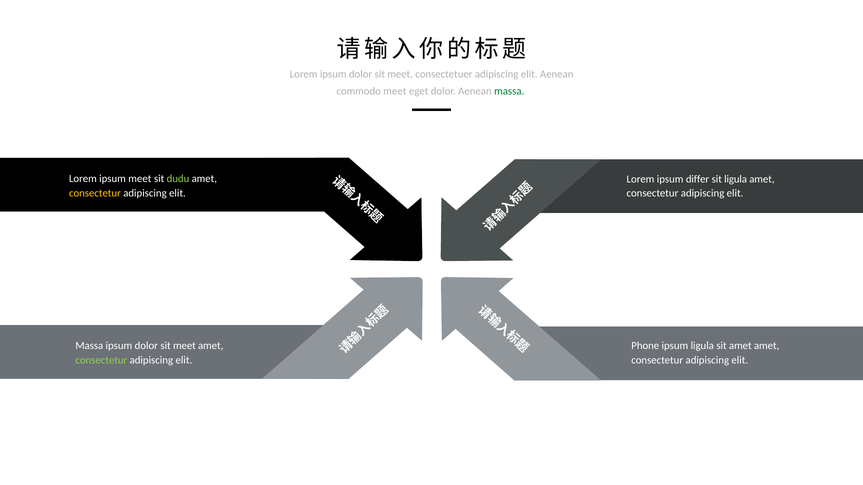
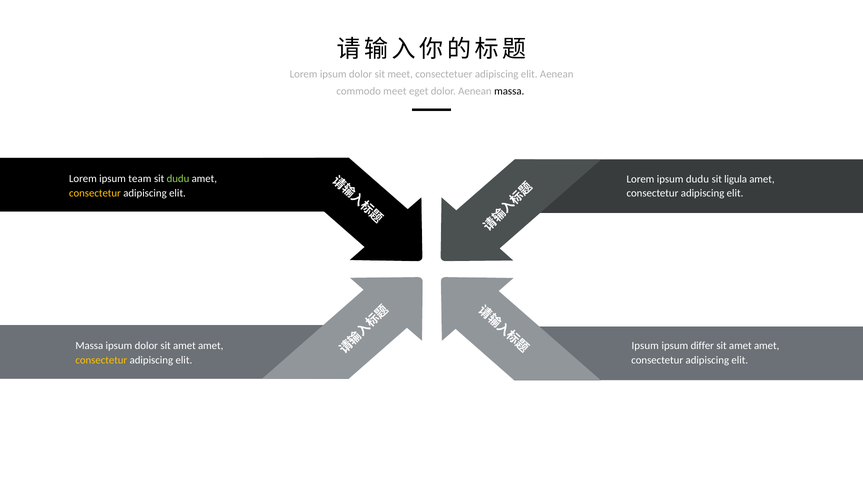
massa colour: green -> black (509, 91)
ipsum meet: meet -> team (140, 179)
ipsum differ: differ -> dudu (697, 179)
meet: meet -> amet (184, 346)
Phone: Phone -> Ipsum (645, 346)
ipsum ligula: ligula -> differ (702, 346)
consectetur colour: light green -> yellow (101, 360)
